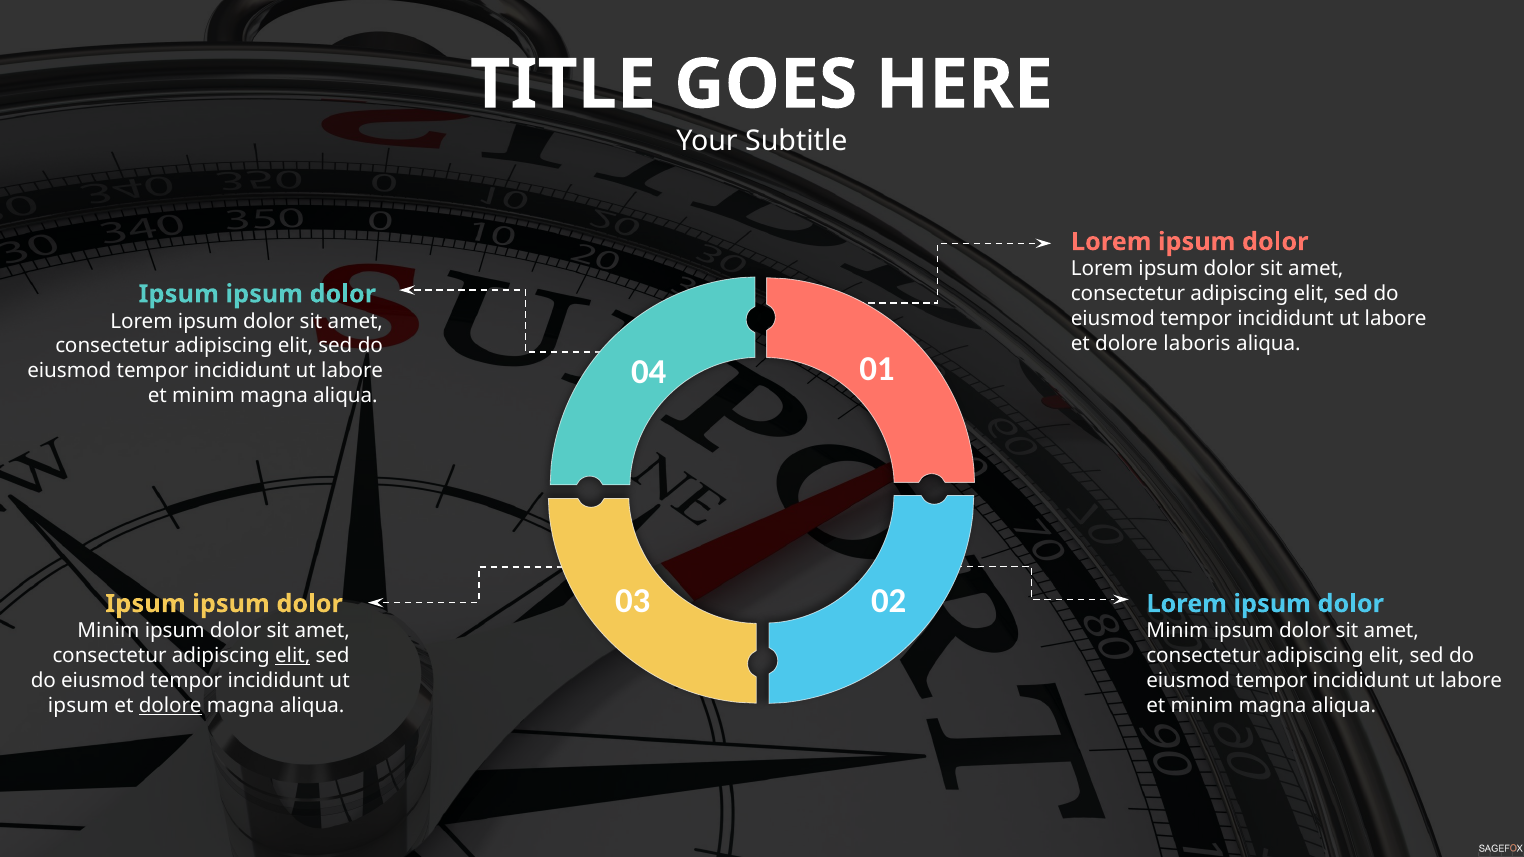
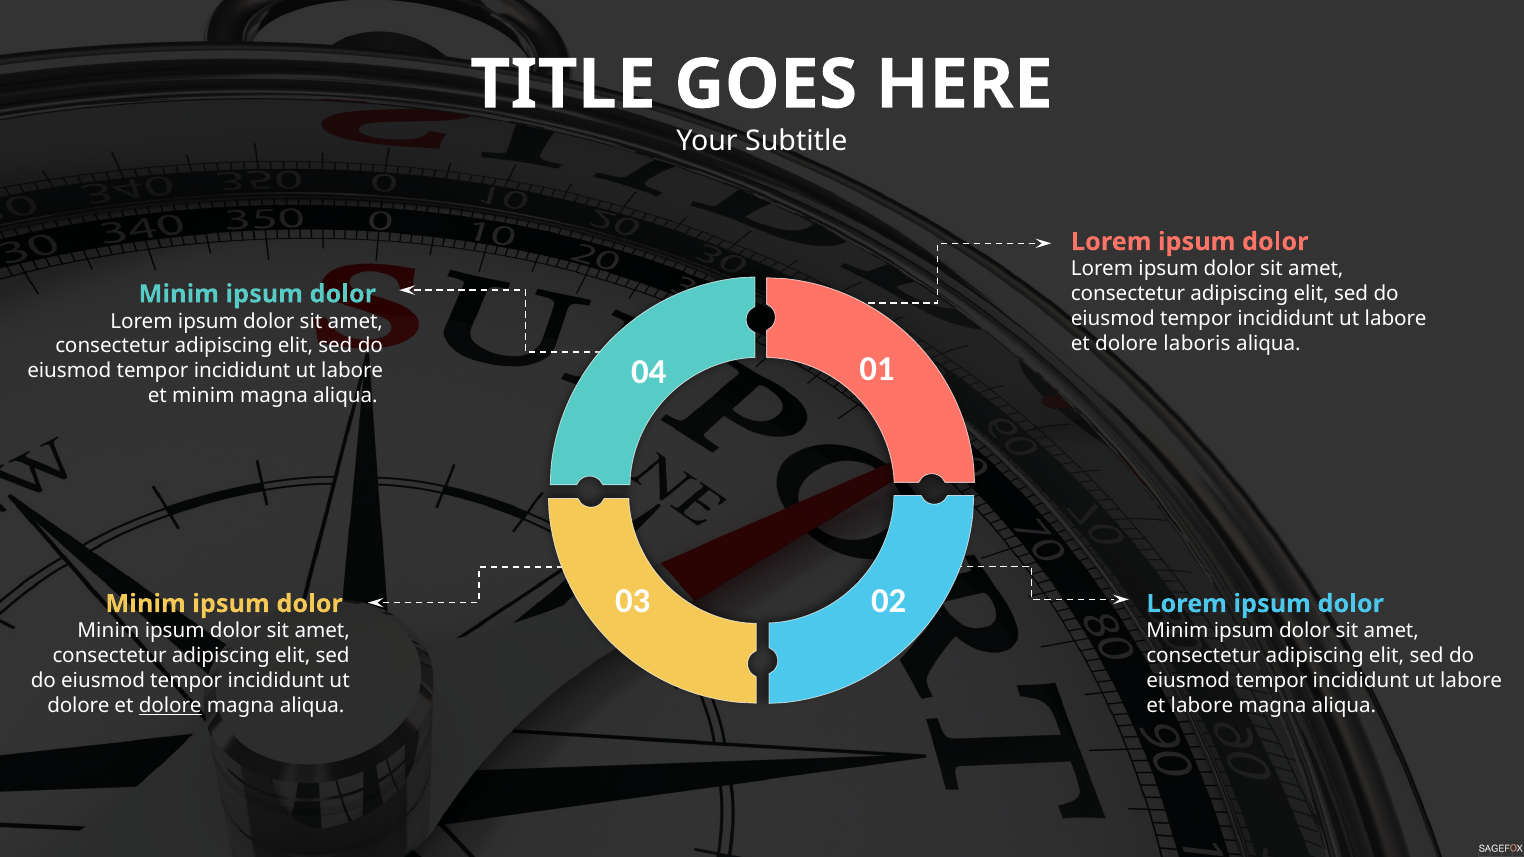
Ipsum: Ipsum -> Minim (179, 294)
Ipsum: Ipsum -> Minim (146, 604)
elit underline: present -> none (293, 656)
ipsum: ipsum -> dolore (78, 706)
minim: minim -> labore (1202, 706)
